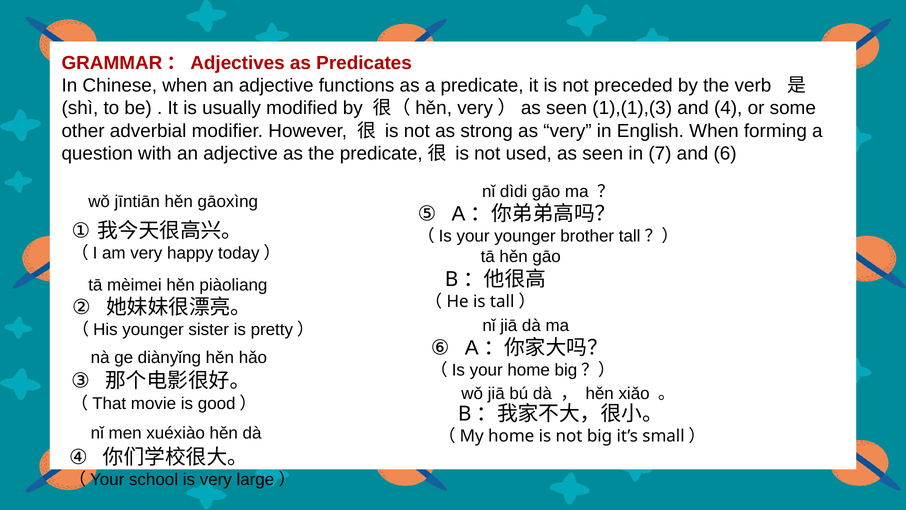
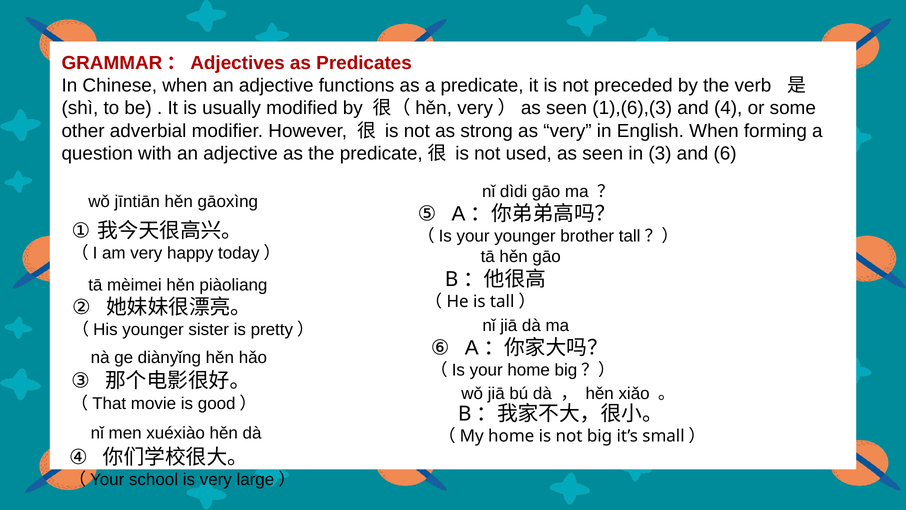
1),(1),(3: 1),(1),(3 -> 1),(6),(3 (632, 108)
7: 7 -> 3 (660, 153)
